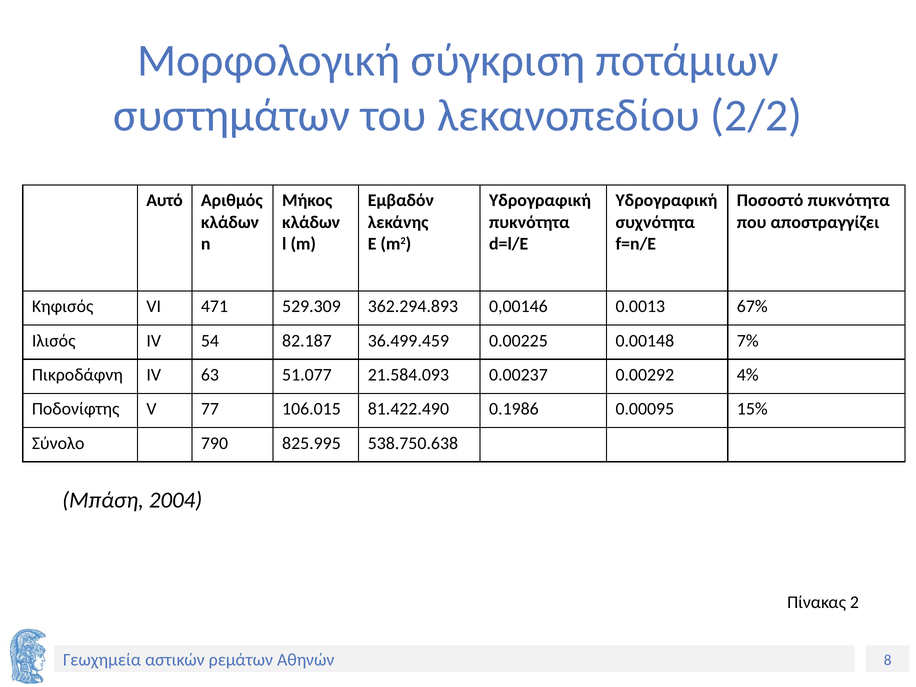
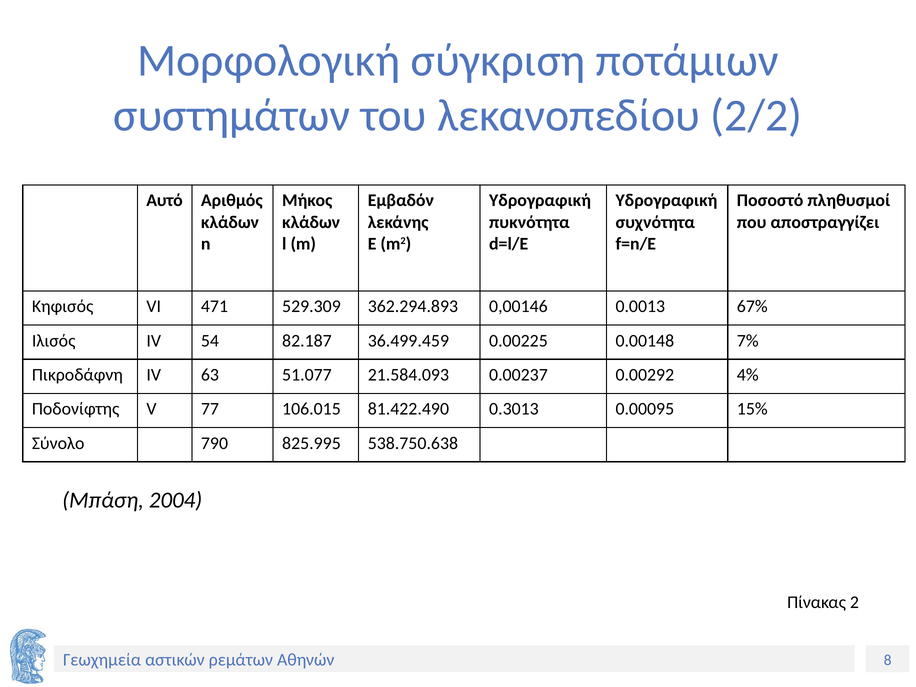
Ποσοστό πυκνότητα: πυκνότητα -> πληθυσμοί (849, 200)
0.1986: 0.1986 -> 0.3013 (514, 409)
